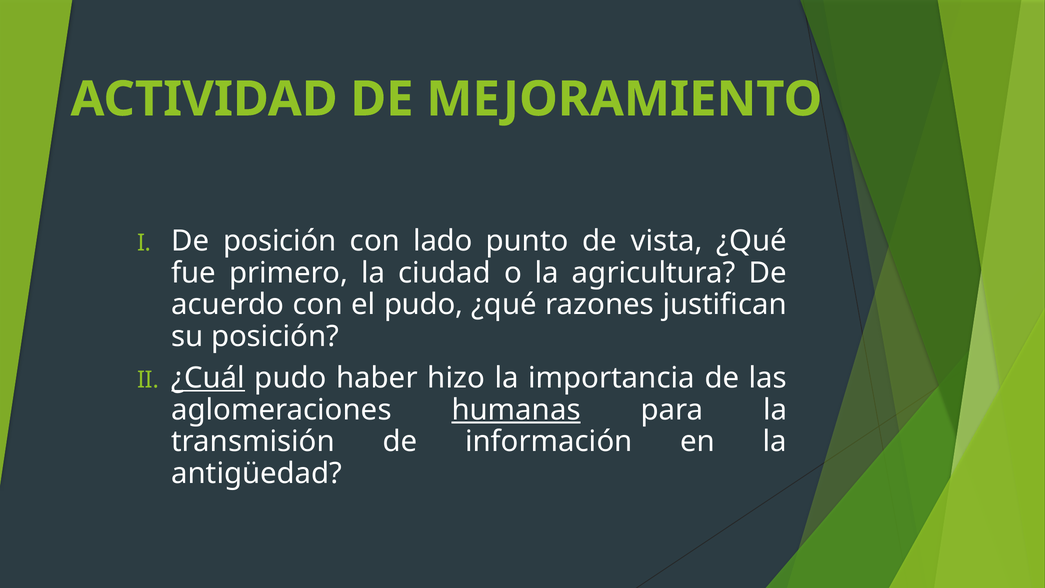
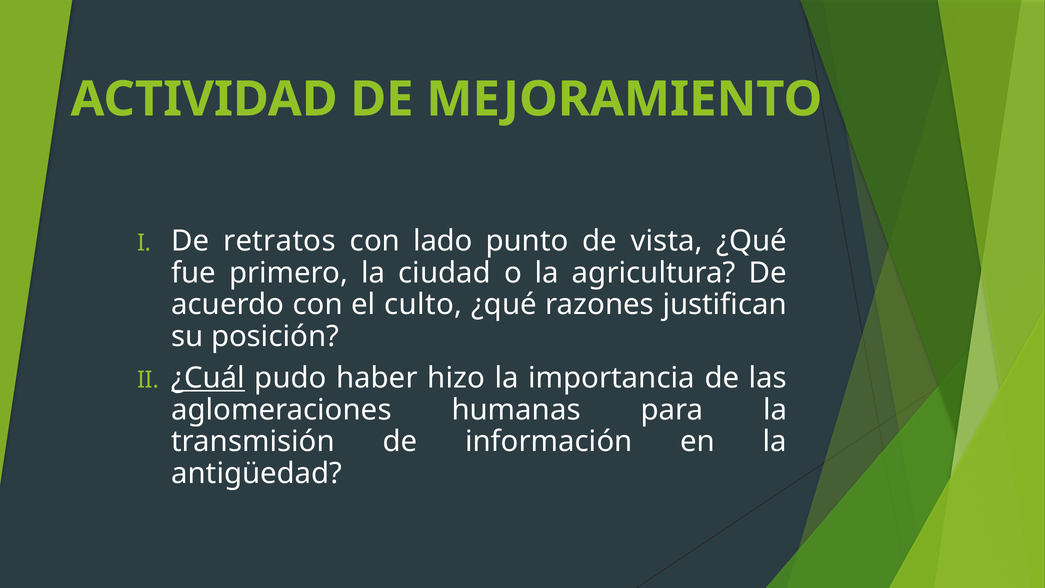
De posición: posición -> retratos (279, 241)
el pudo: pudo -> culto (423, 305)
humanas underline: present -> none (516, 410)
